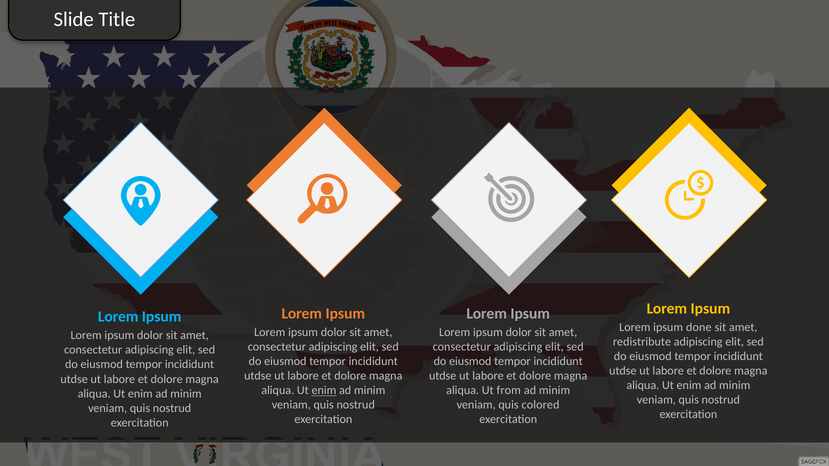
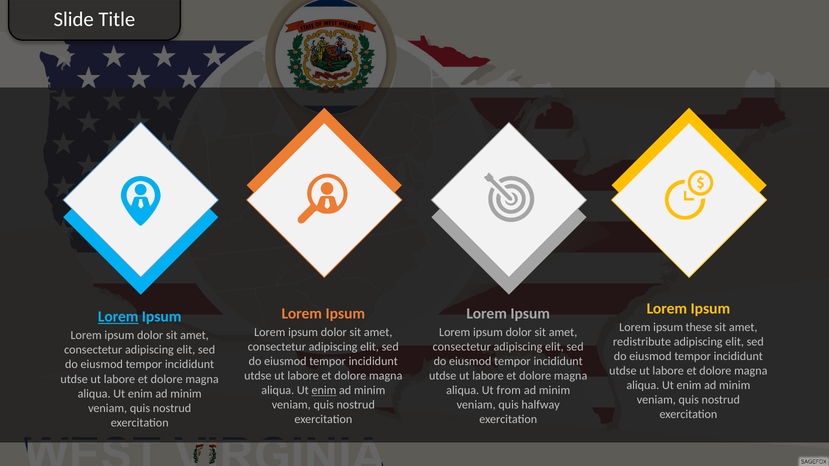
Lorem underline: none -> present (118, 317)
done: done -> these (699, 327)
colored: colored -> halfway (541, 405)
